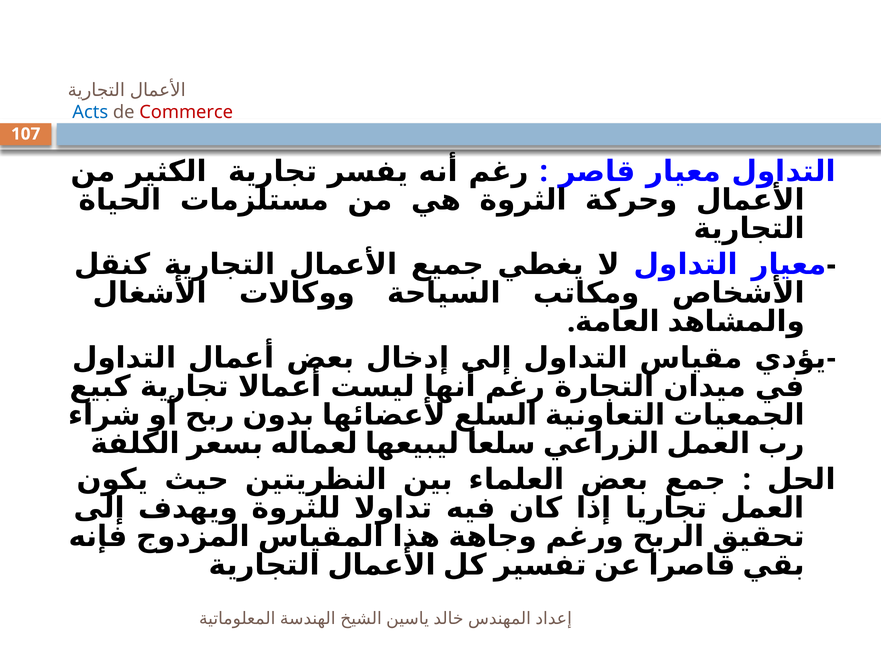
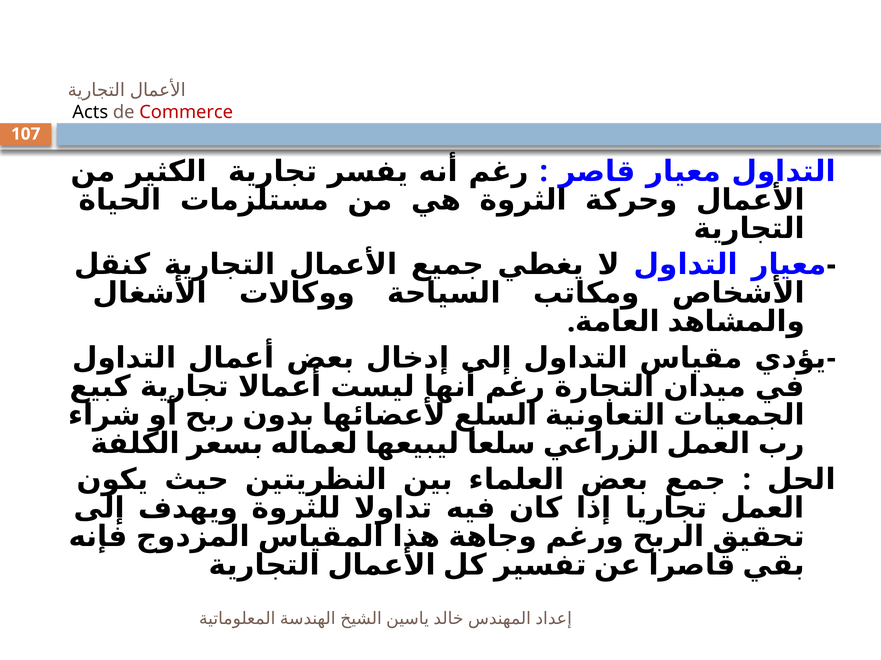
Acts colour: blue -> black (90, 112)
